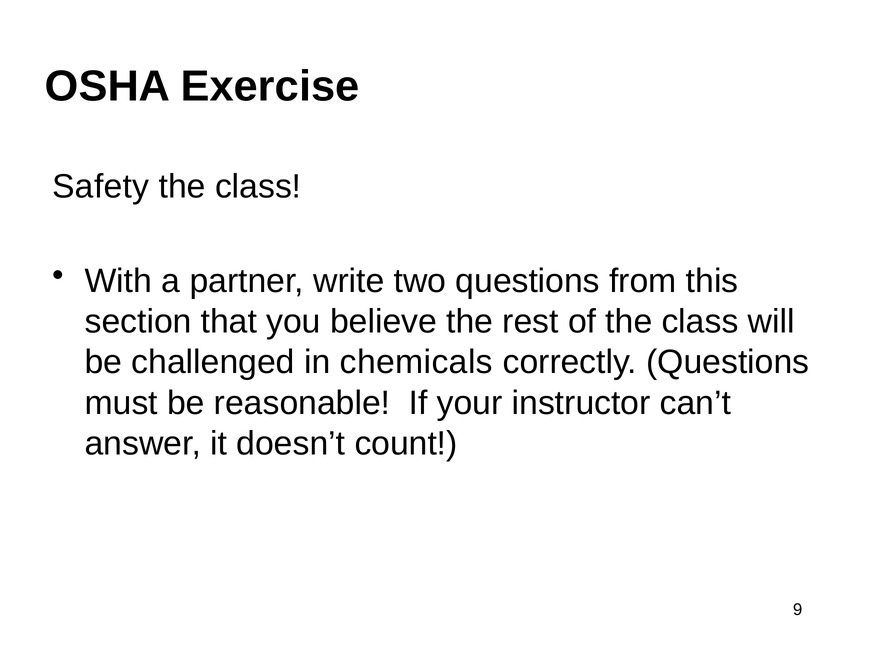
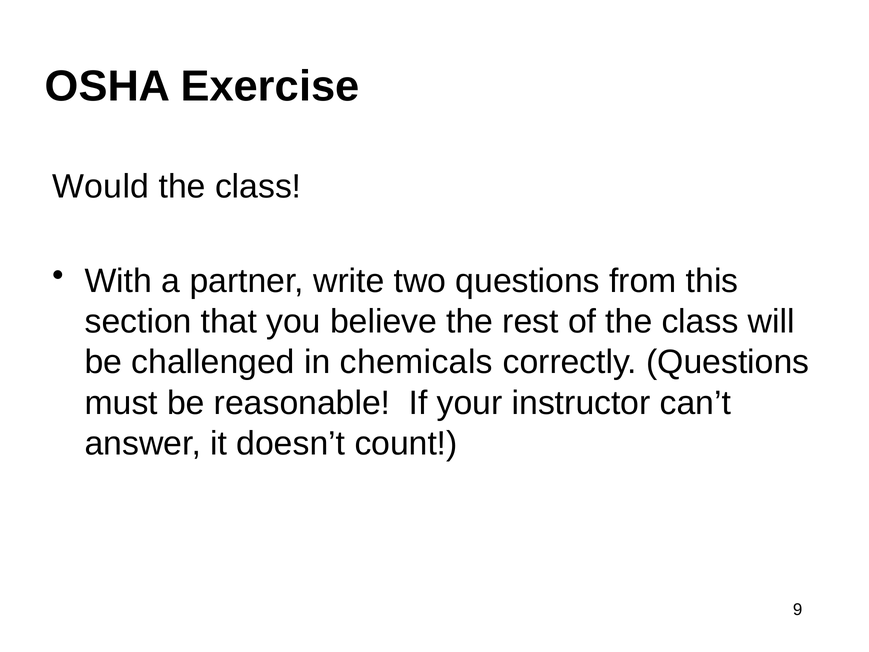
Safety: Safety -> Would (101, 186)
